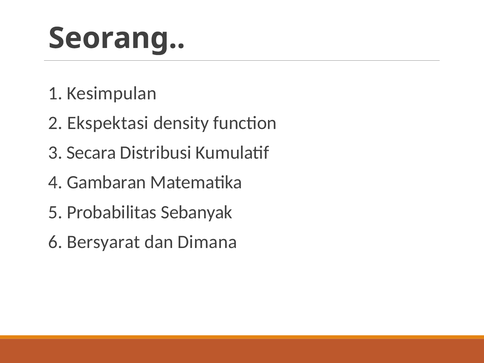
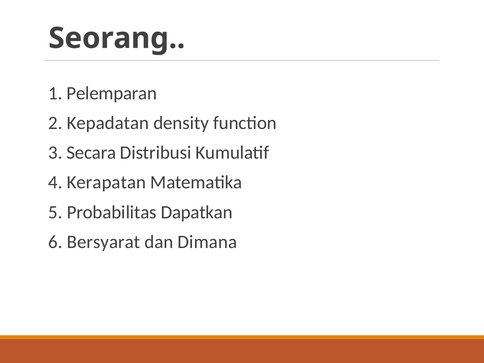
Kesimpulan: Kesimpulan -> Pelemparan (112, 93)
Ekspektasi: Ekspektasi -> Kepadatan (108, 123)
Gambaran: Gambaran -> Kerapatan (106, 182)
Sebanyak: Sebanyak -> Dapatkan (197, 212)
